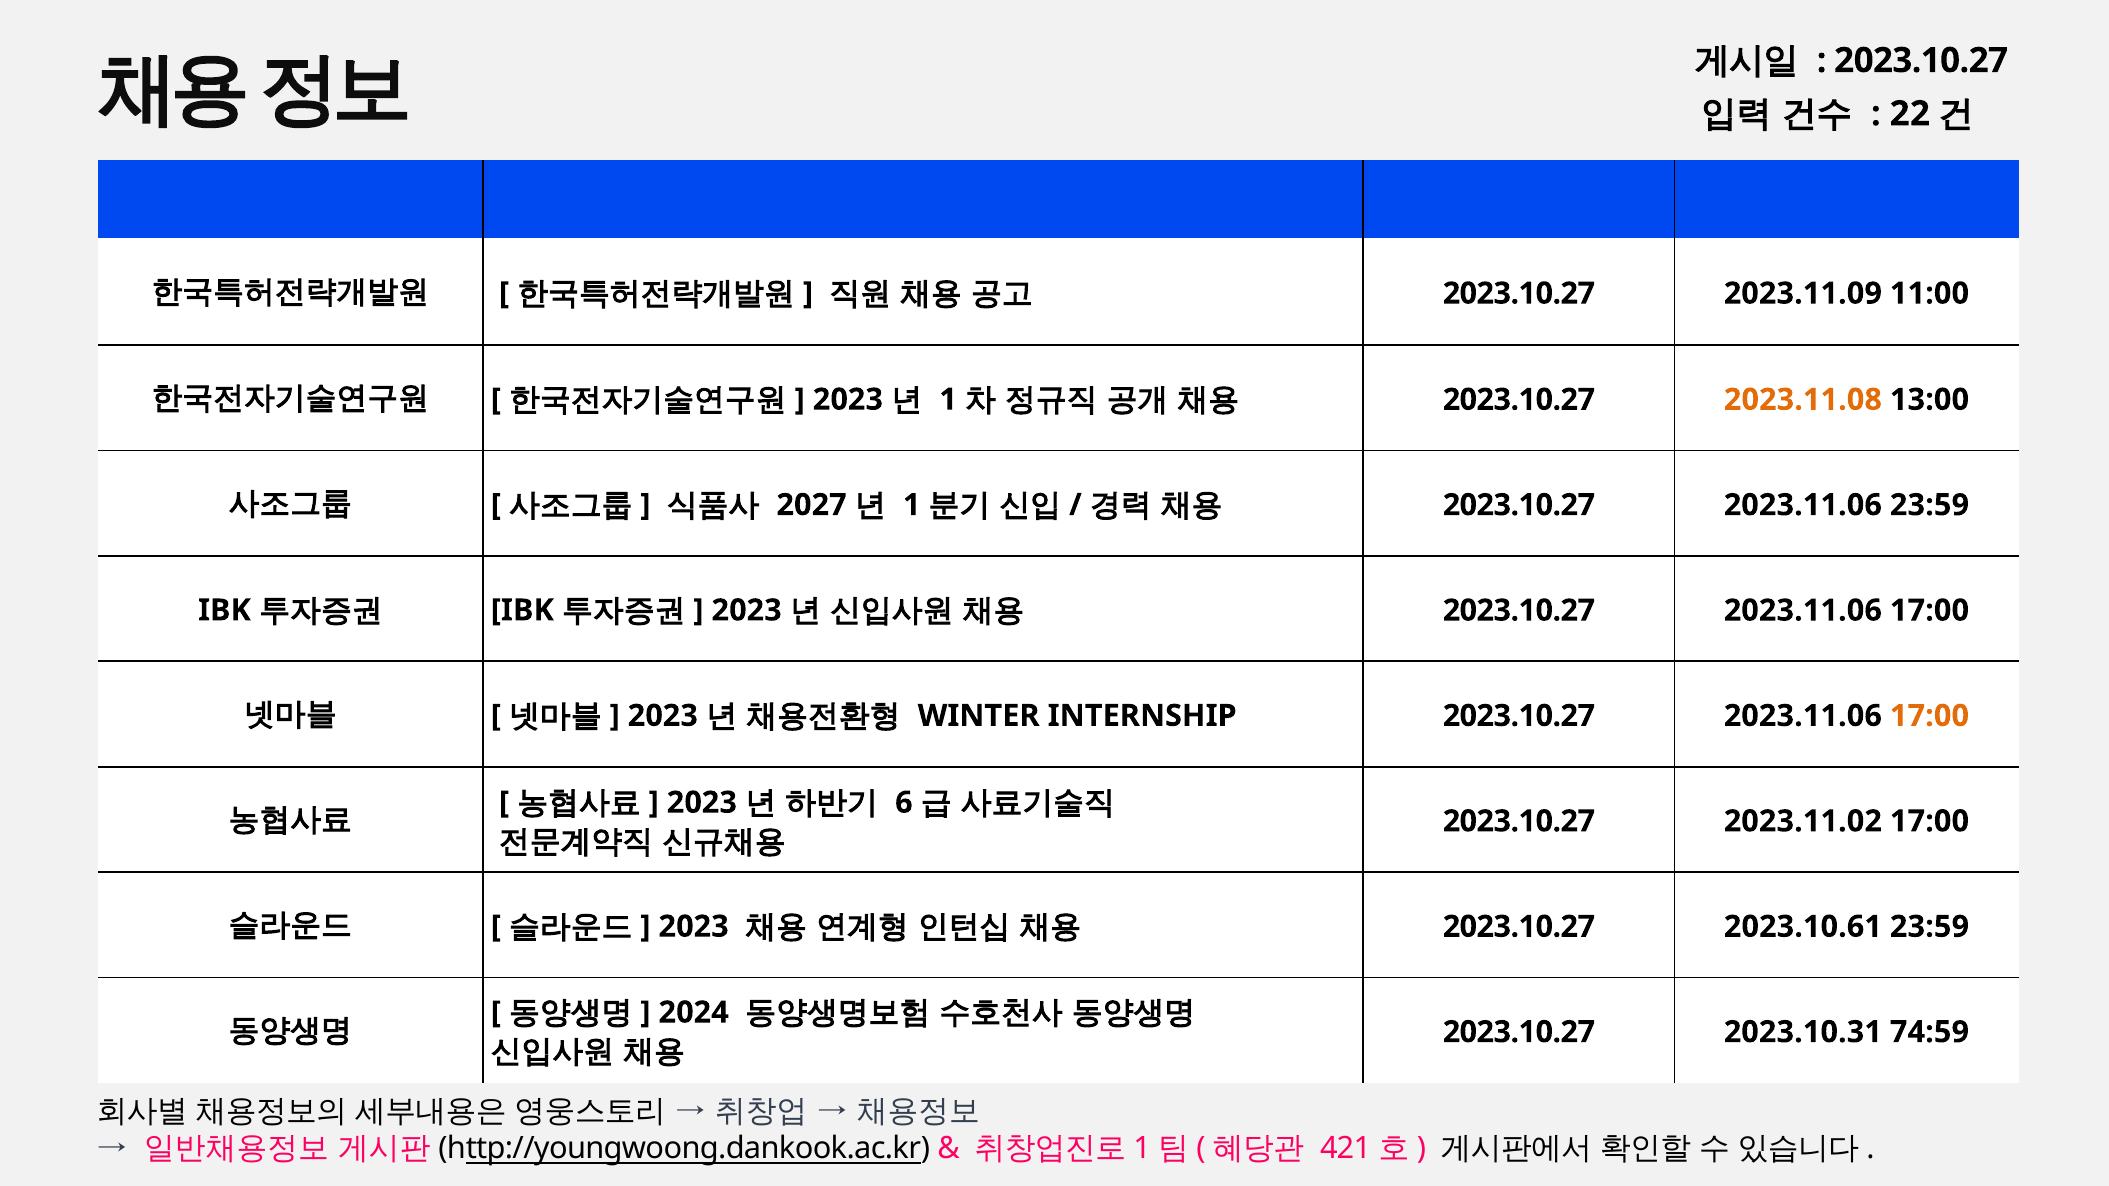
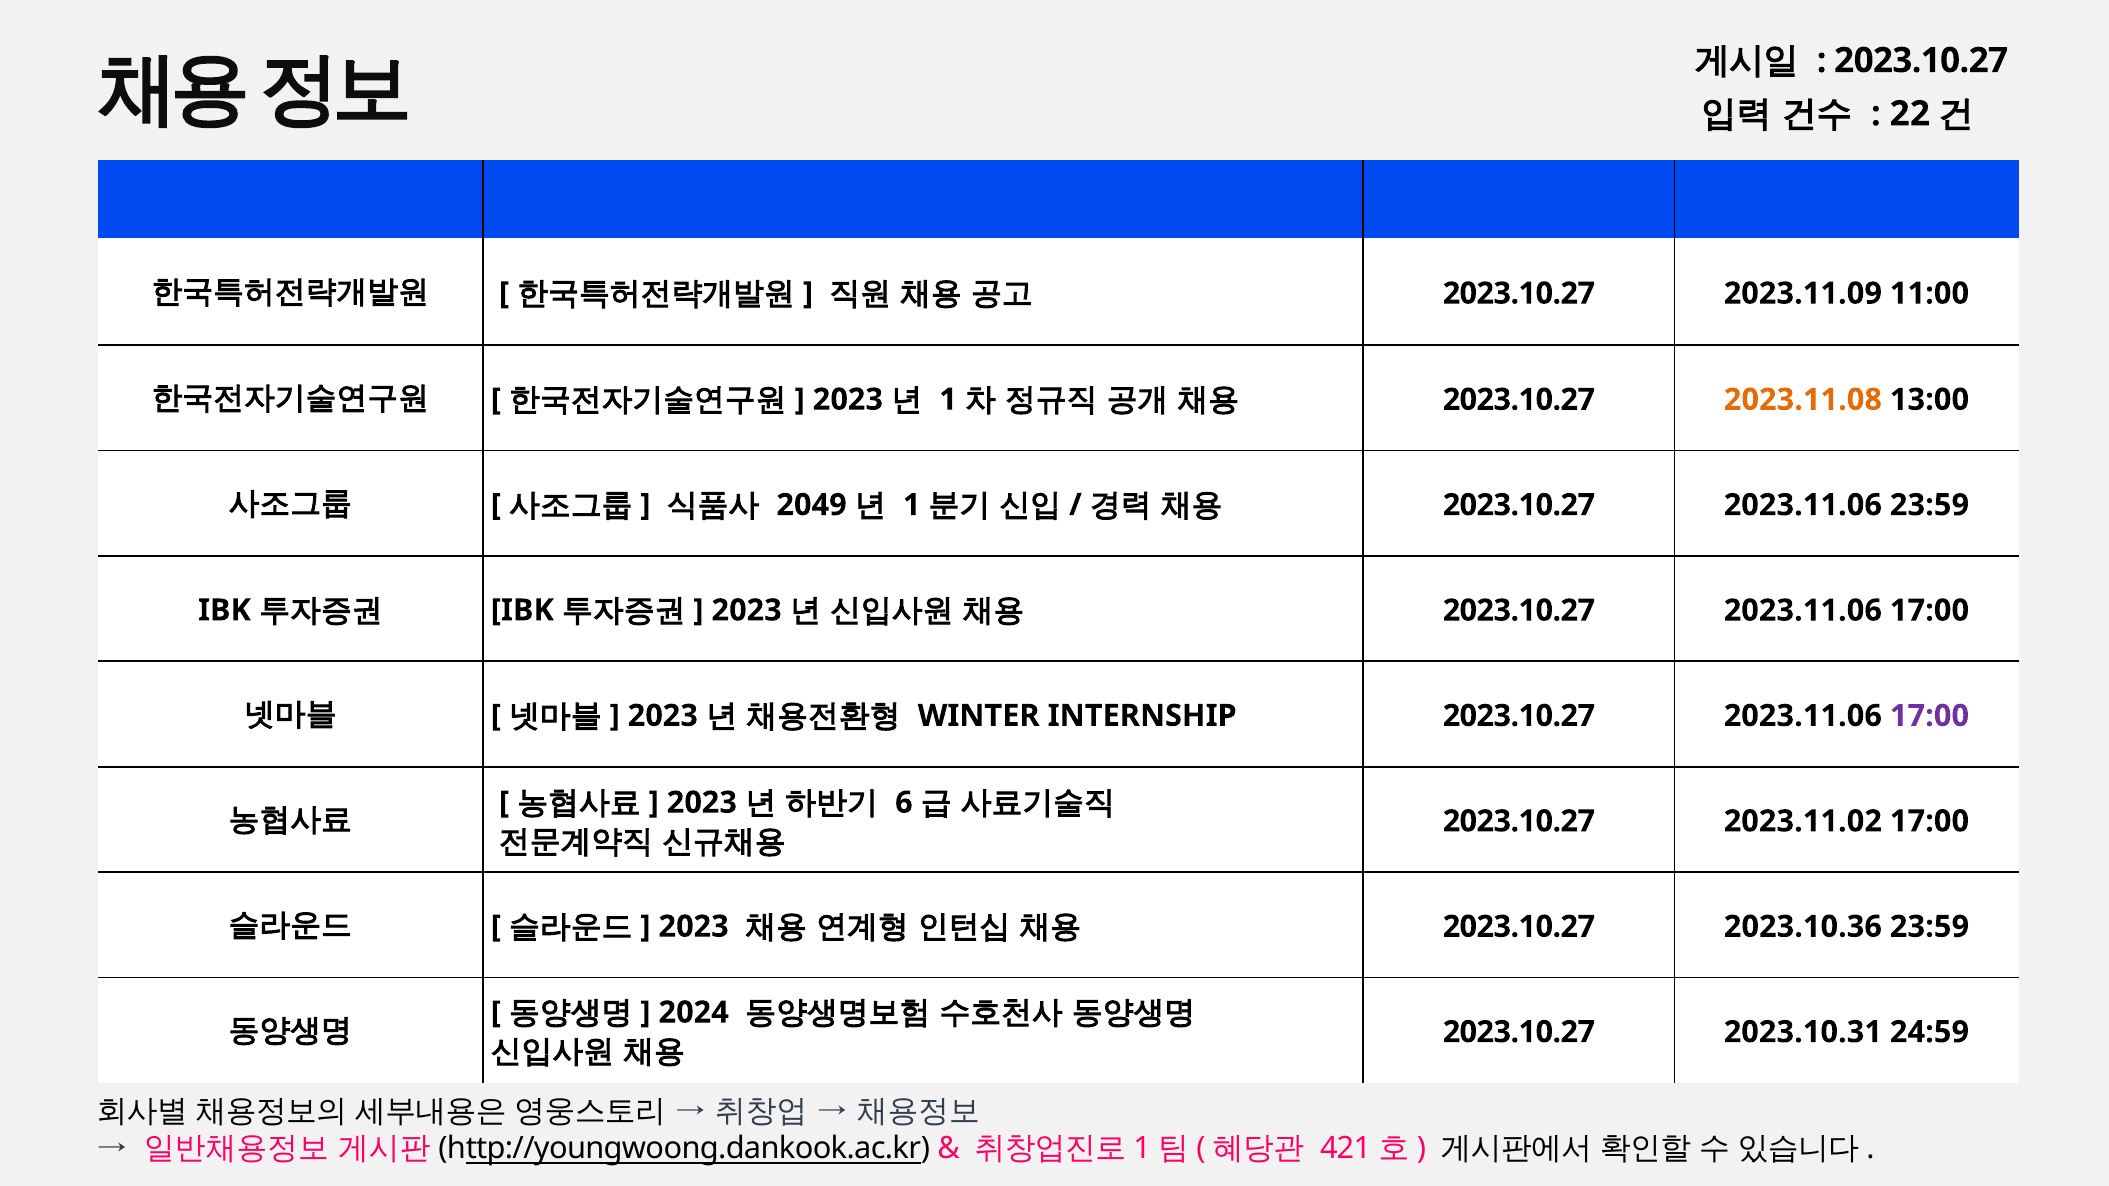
2027: 2027 -> 2049 (812, 505)
17:00 colour: orange -> purple (1929, 716)
2023.10.61: 2023.10.61 -> 2023.10.36 (1803, 927)
74:59: 74:59 -> 24:59 (1929, 1032)
